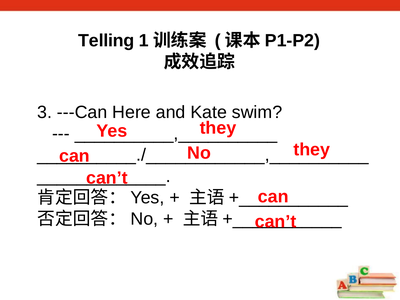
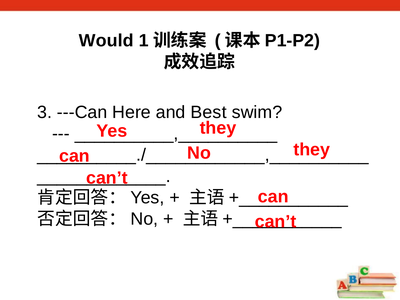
Telling: Telling -> Would (106, 40)
Kate: Kate -> Best (209, 112)
